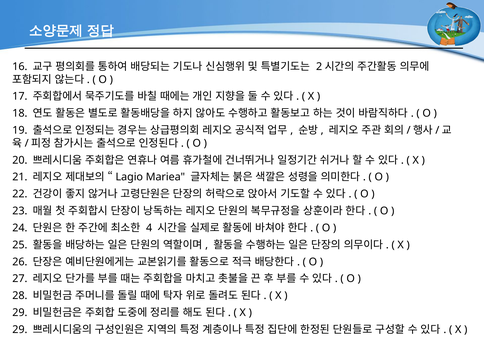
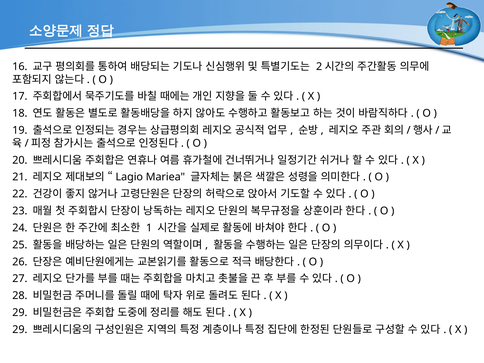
4: 4 -> 1 (149, 228)
